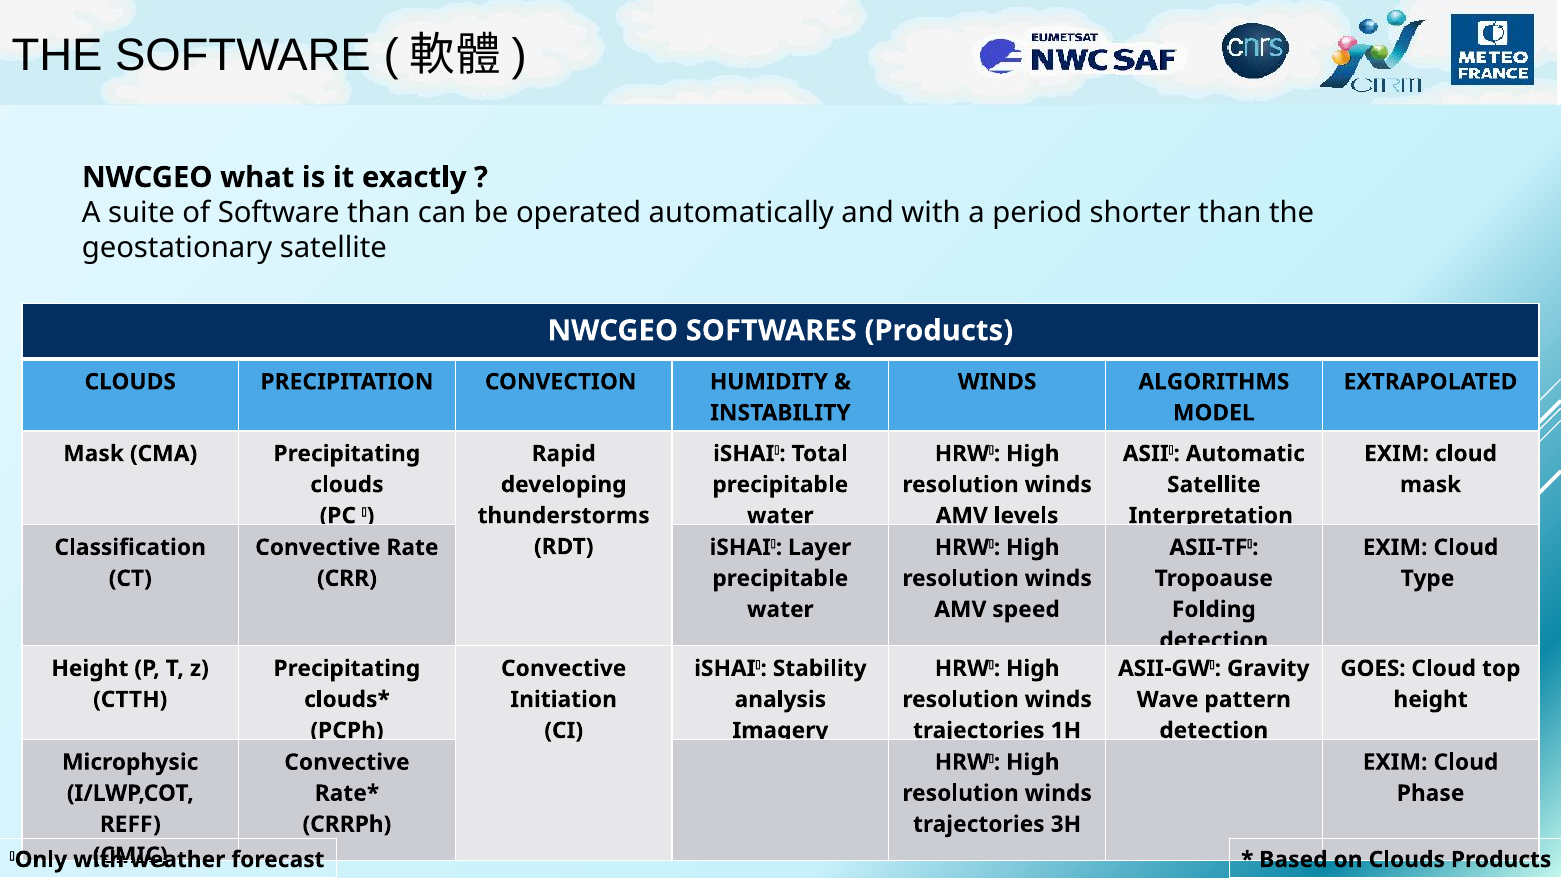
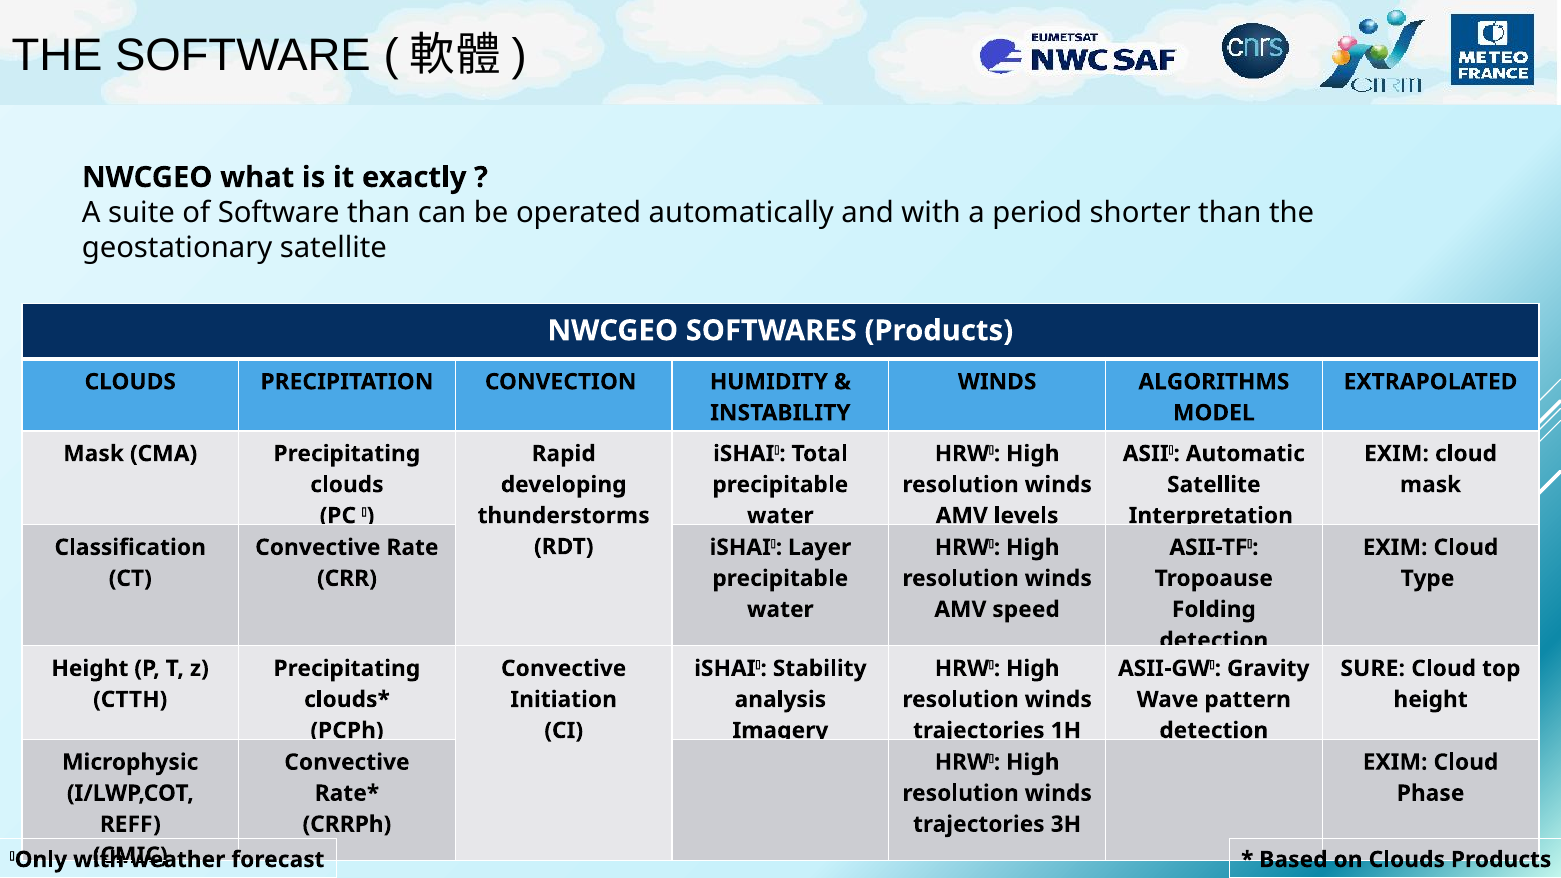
GOES: GOES -> SURE (1373, 669)
